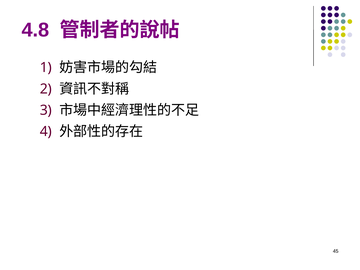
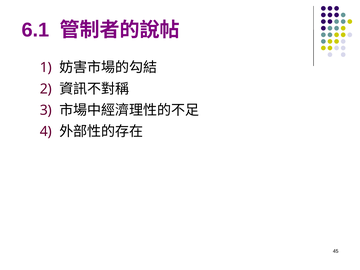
4.8: 4.8 -> 6.1 (35, 30)
